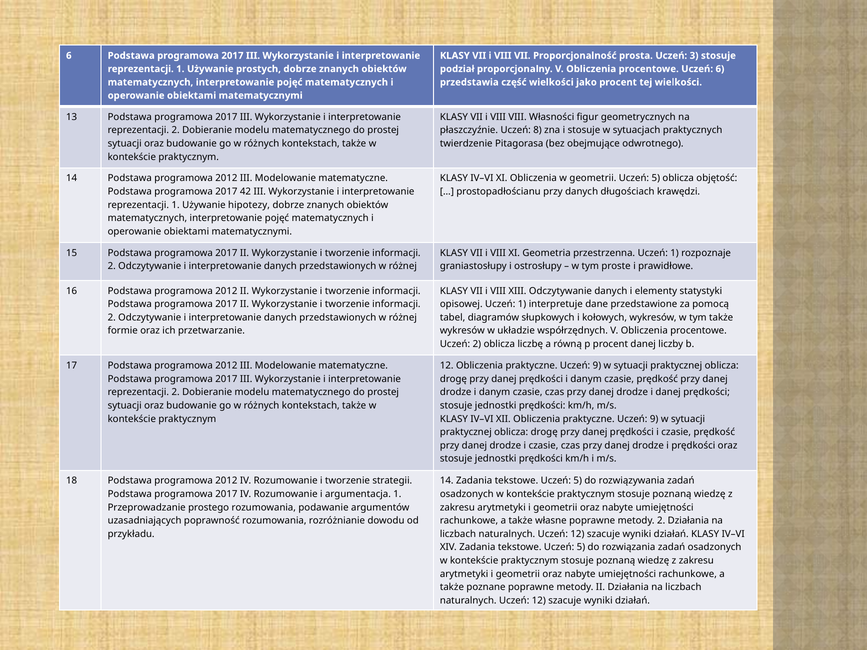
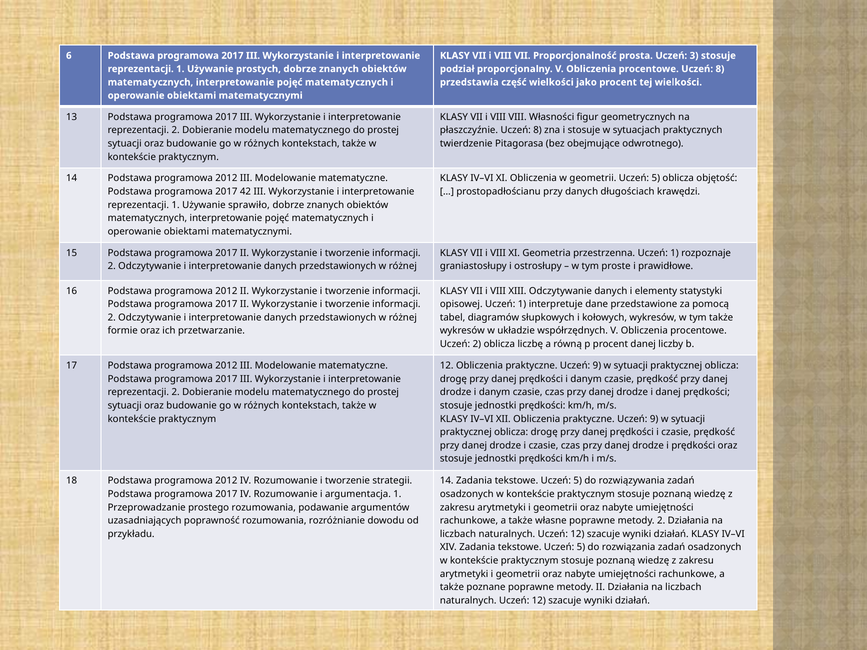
procentowe Uczeń 6: 6 -> 8 (720, 69)
hipotezy: hipotezy -> sprawiło (249, 205)
